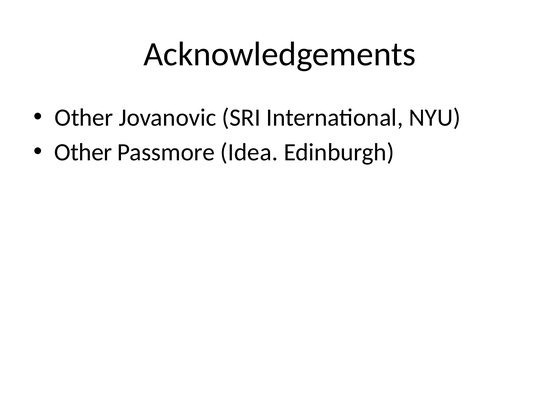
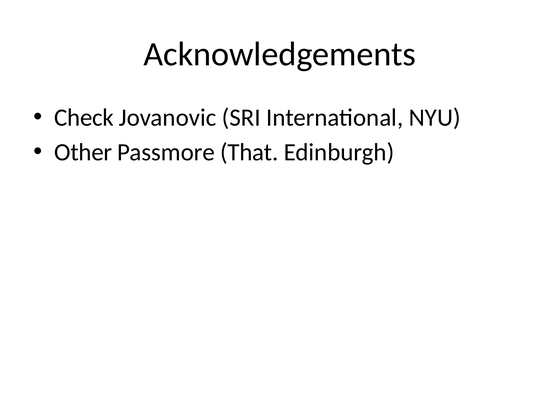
Other: Other -> Check (84, 117)
Idea: Idea -> That (249, 152)
